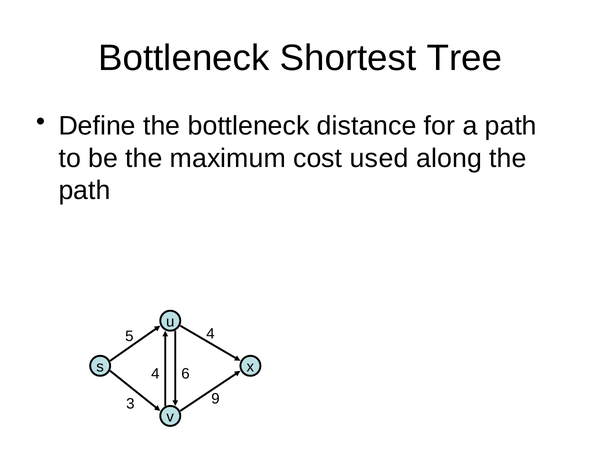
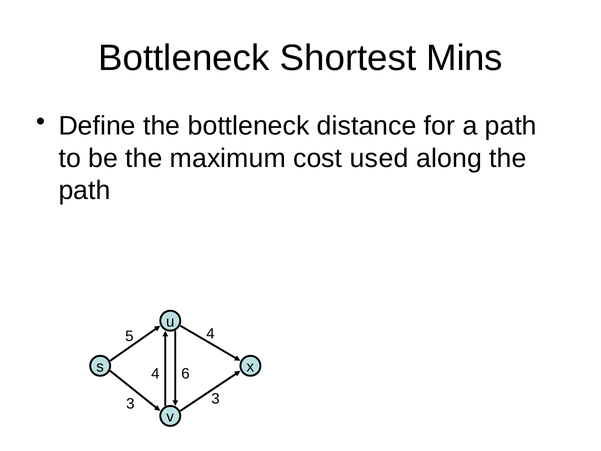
Tree: Tree -> Mins (465, 58)
3 9: 9 -> 3 (216, 399)
